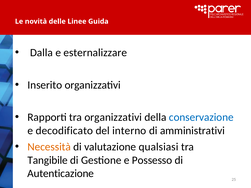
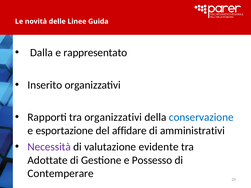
esternalizzare: esternalizzare -> rappresentato (95, 53)
decodificato: decodificato -> esportazione (64, 131)
interno: interno -> affidare (129, 131)
Necessità colour: orange -> purple (49, 147)
qualsiasi: qualsiasi -> evidente (159, 147)
Tangibile: Tangibile -> Adottate (48, 160)
Autenticazione: Autenticazione -> Contemperare (61, 174)
